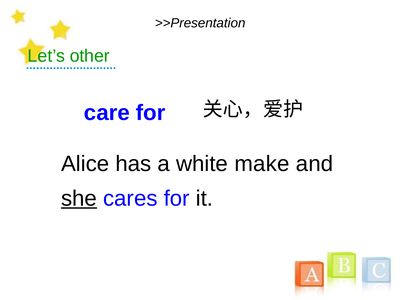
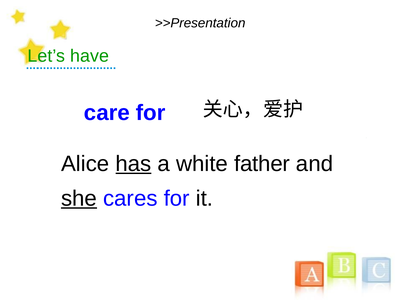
other: other -> have (90, 56)
has underline: none -> present (133, 164)
make: make -> father (262, 164)
